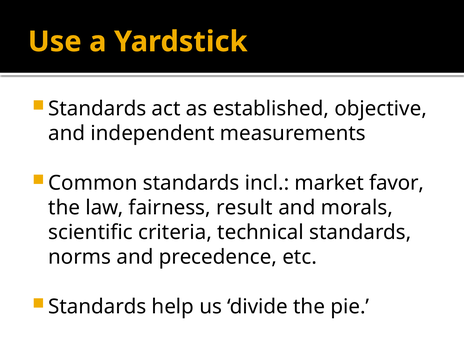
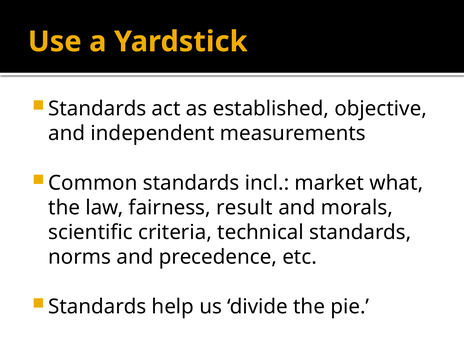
favor: favor -> what (396, 183)
